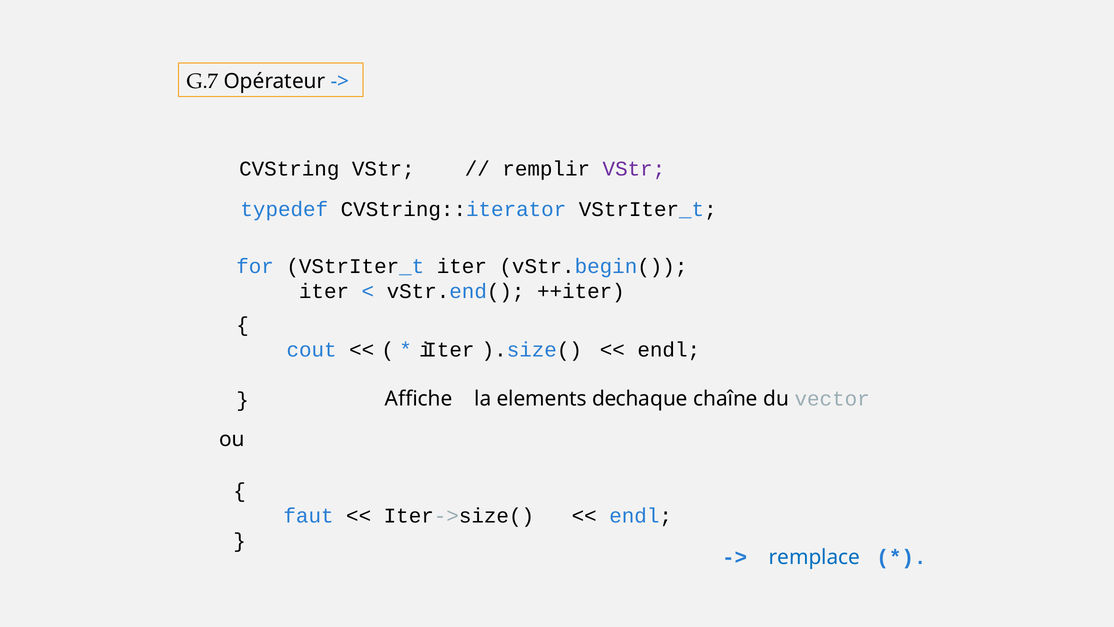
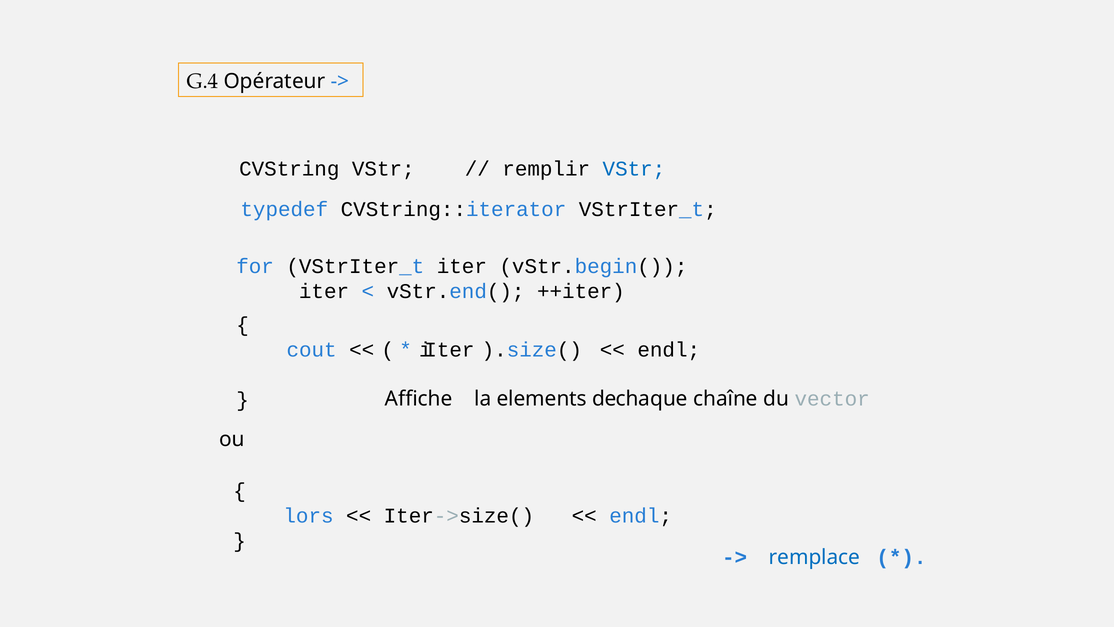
G.7: G.7 -> G.4 (203, 81)
VStr colour: purple -> blue (634, 169)
faut: faut -> lors (309, 515)
